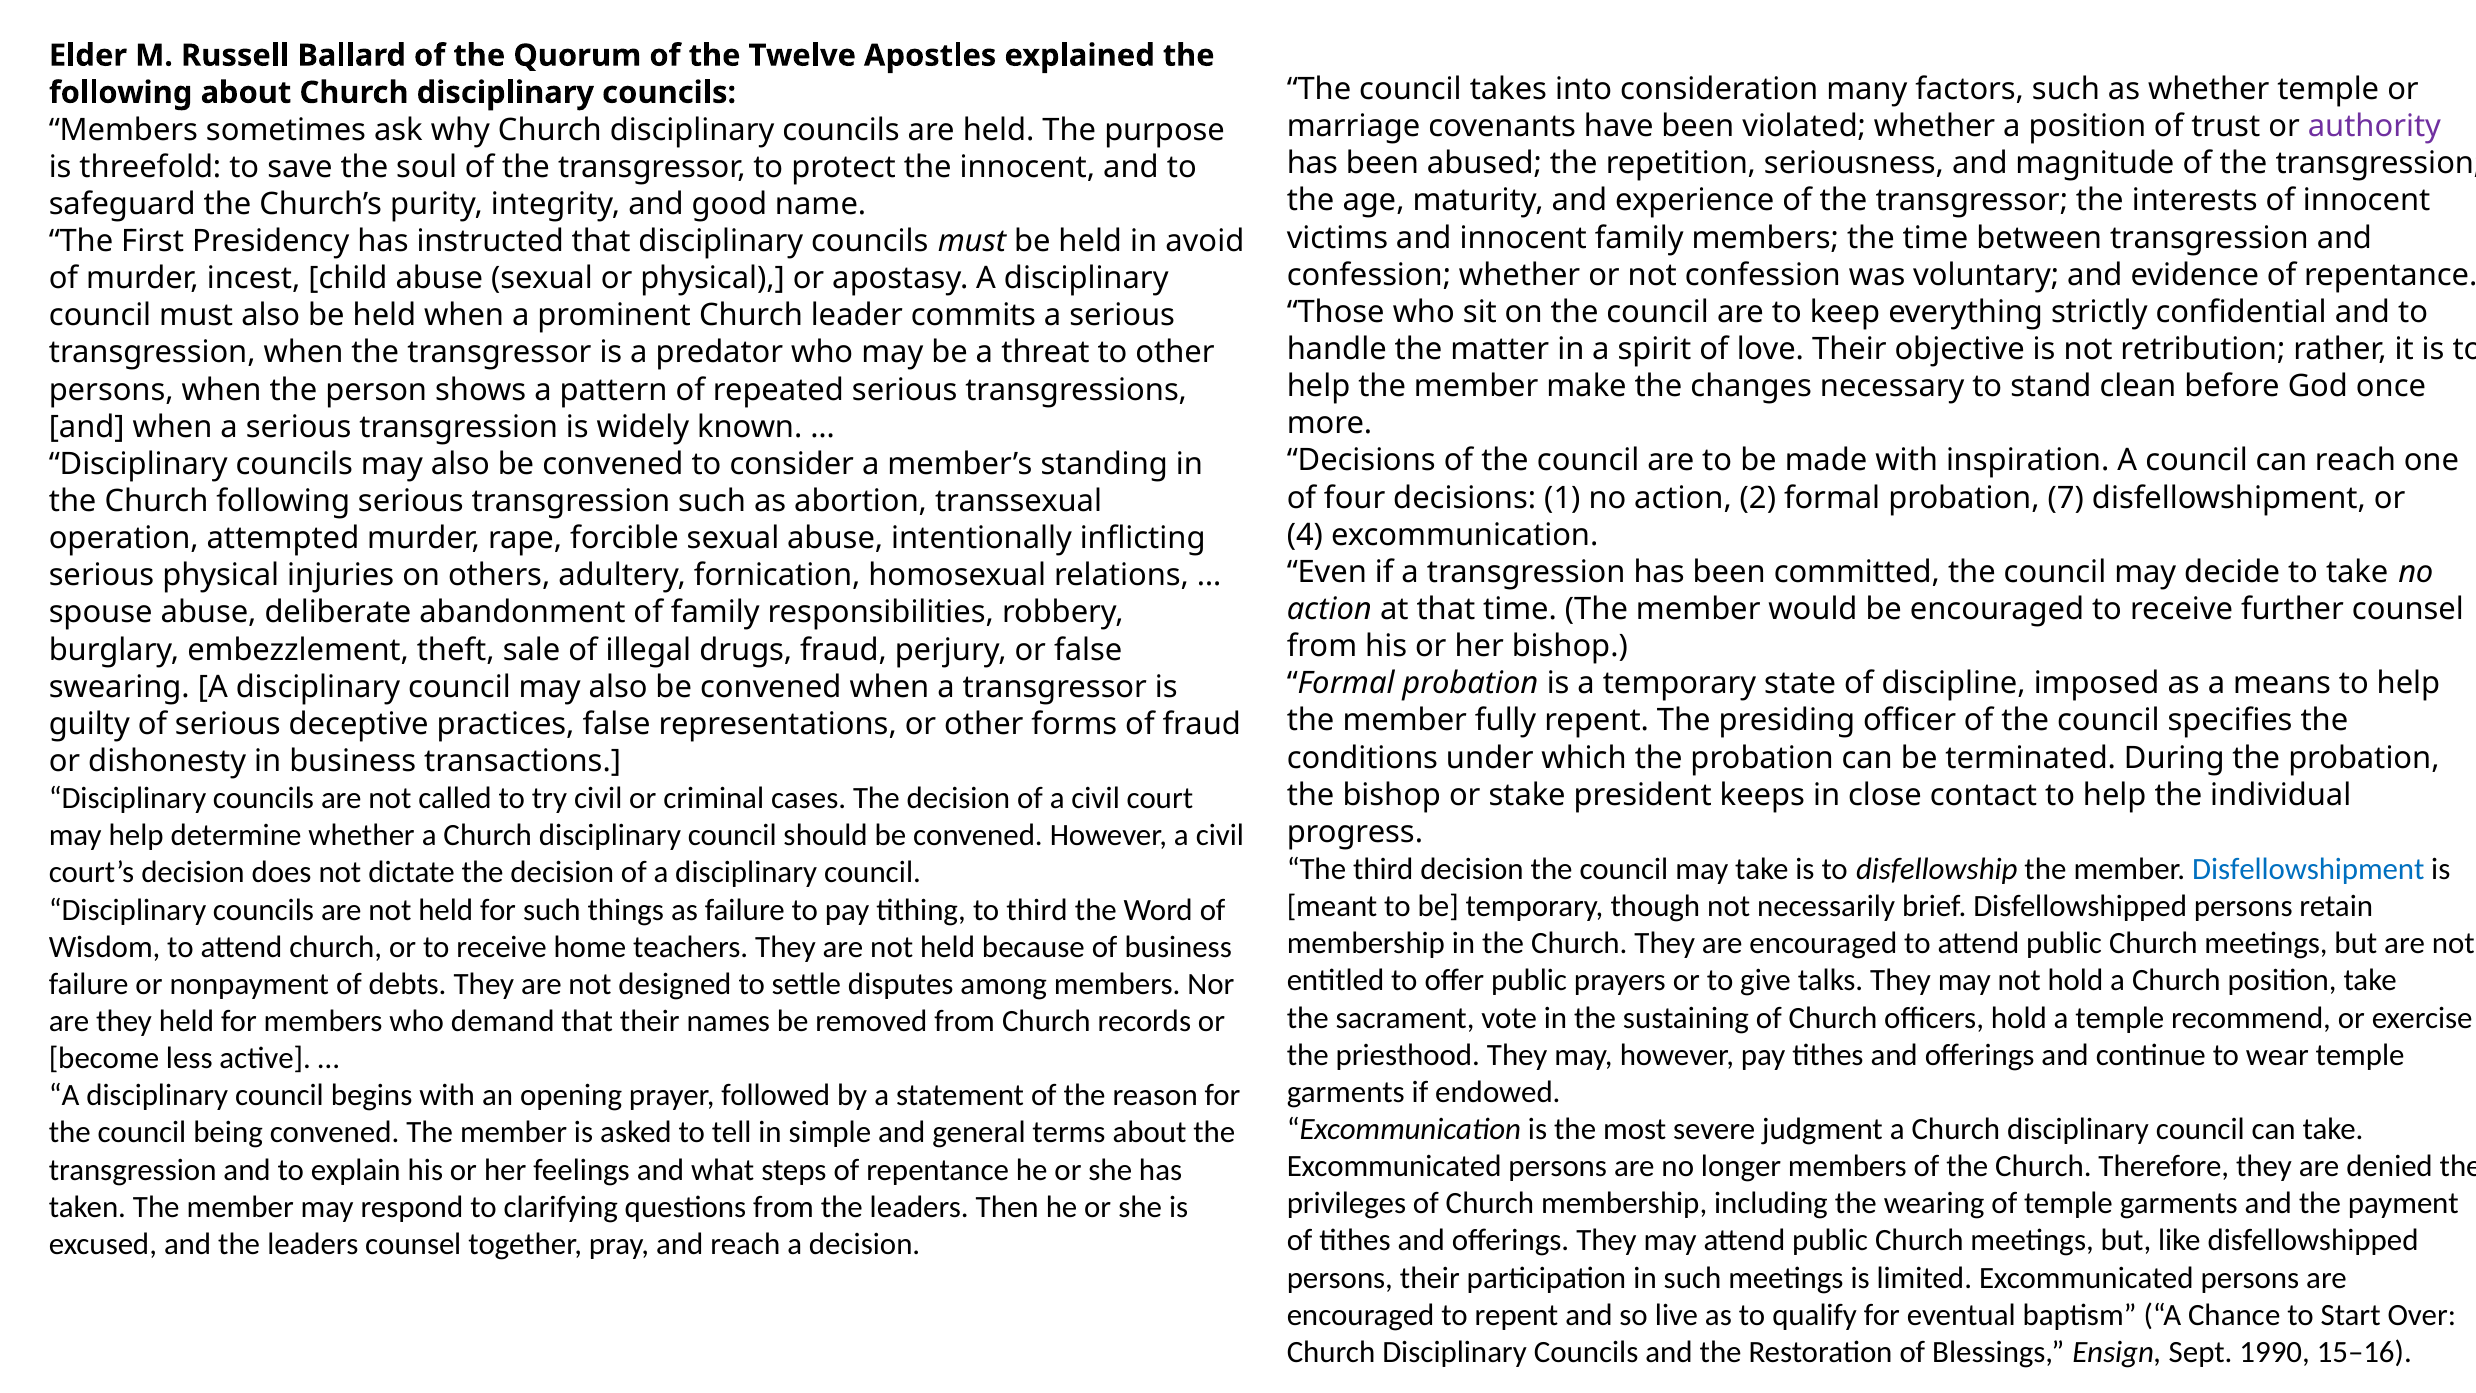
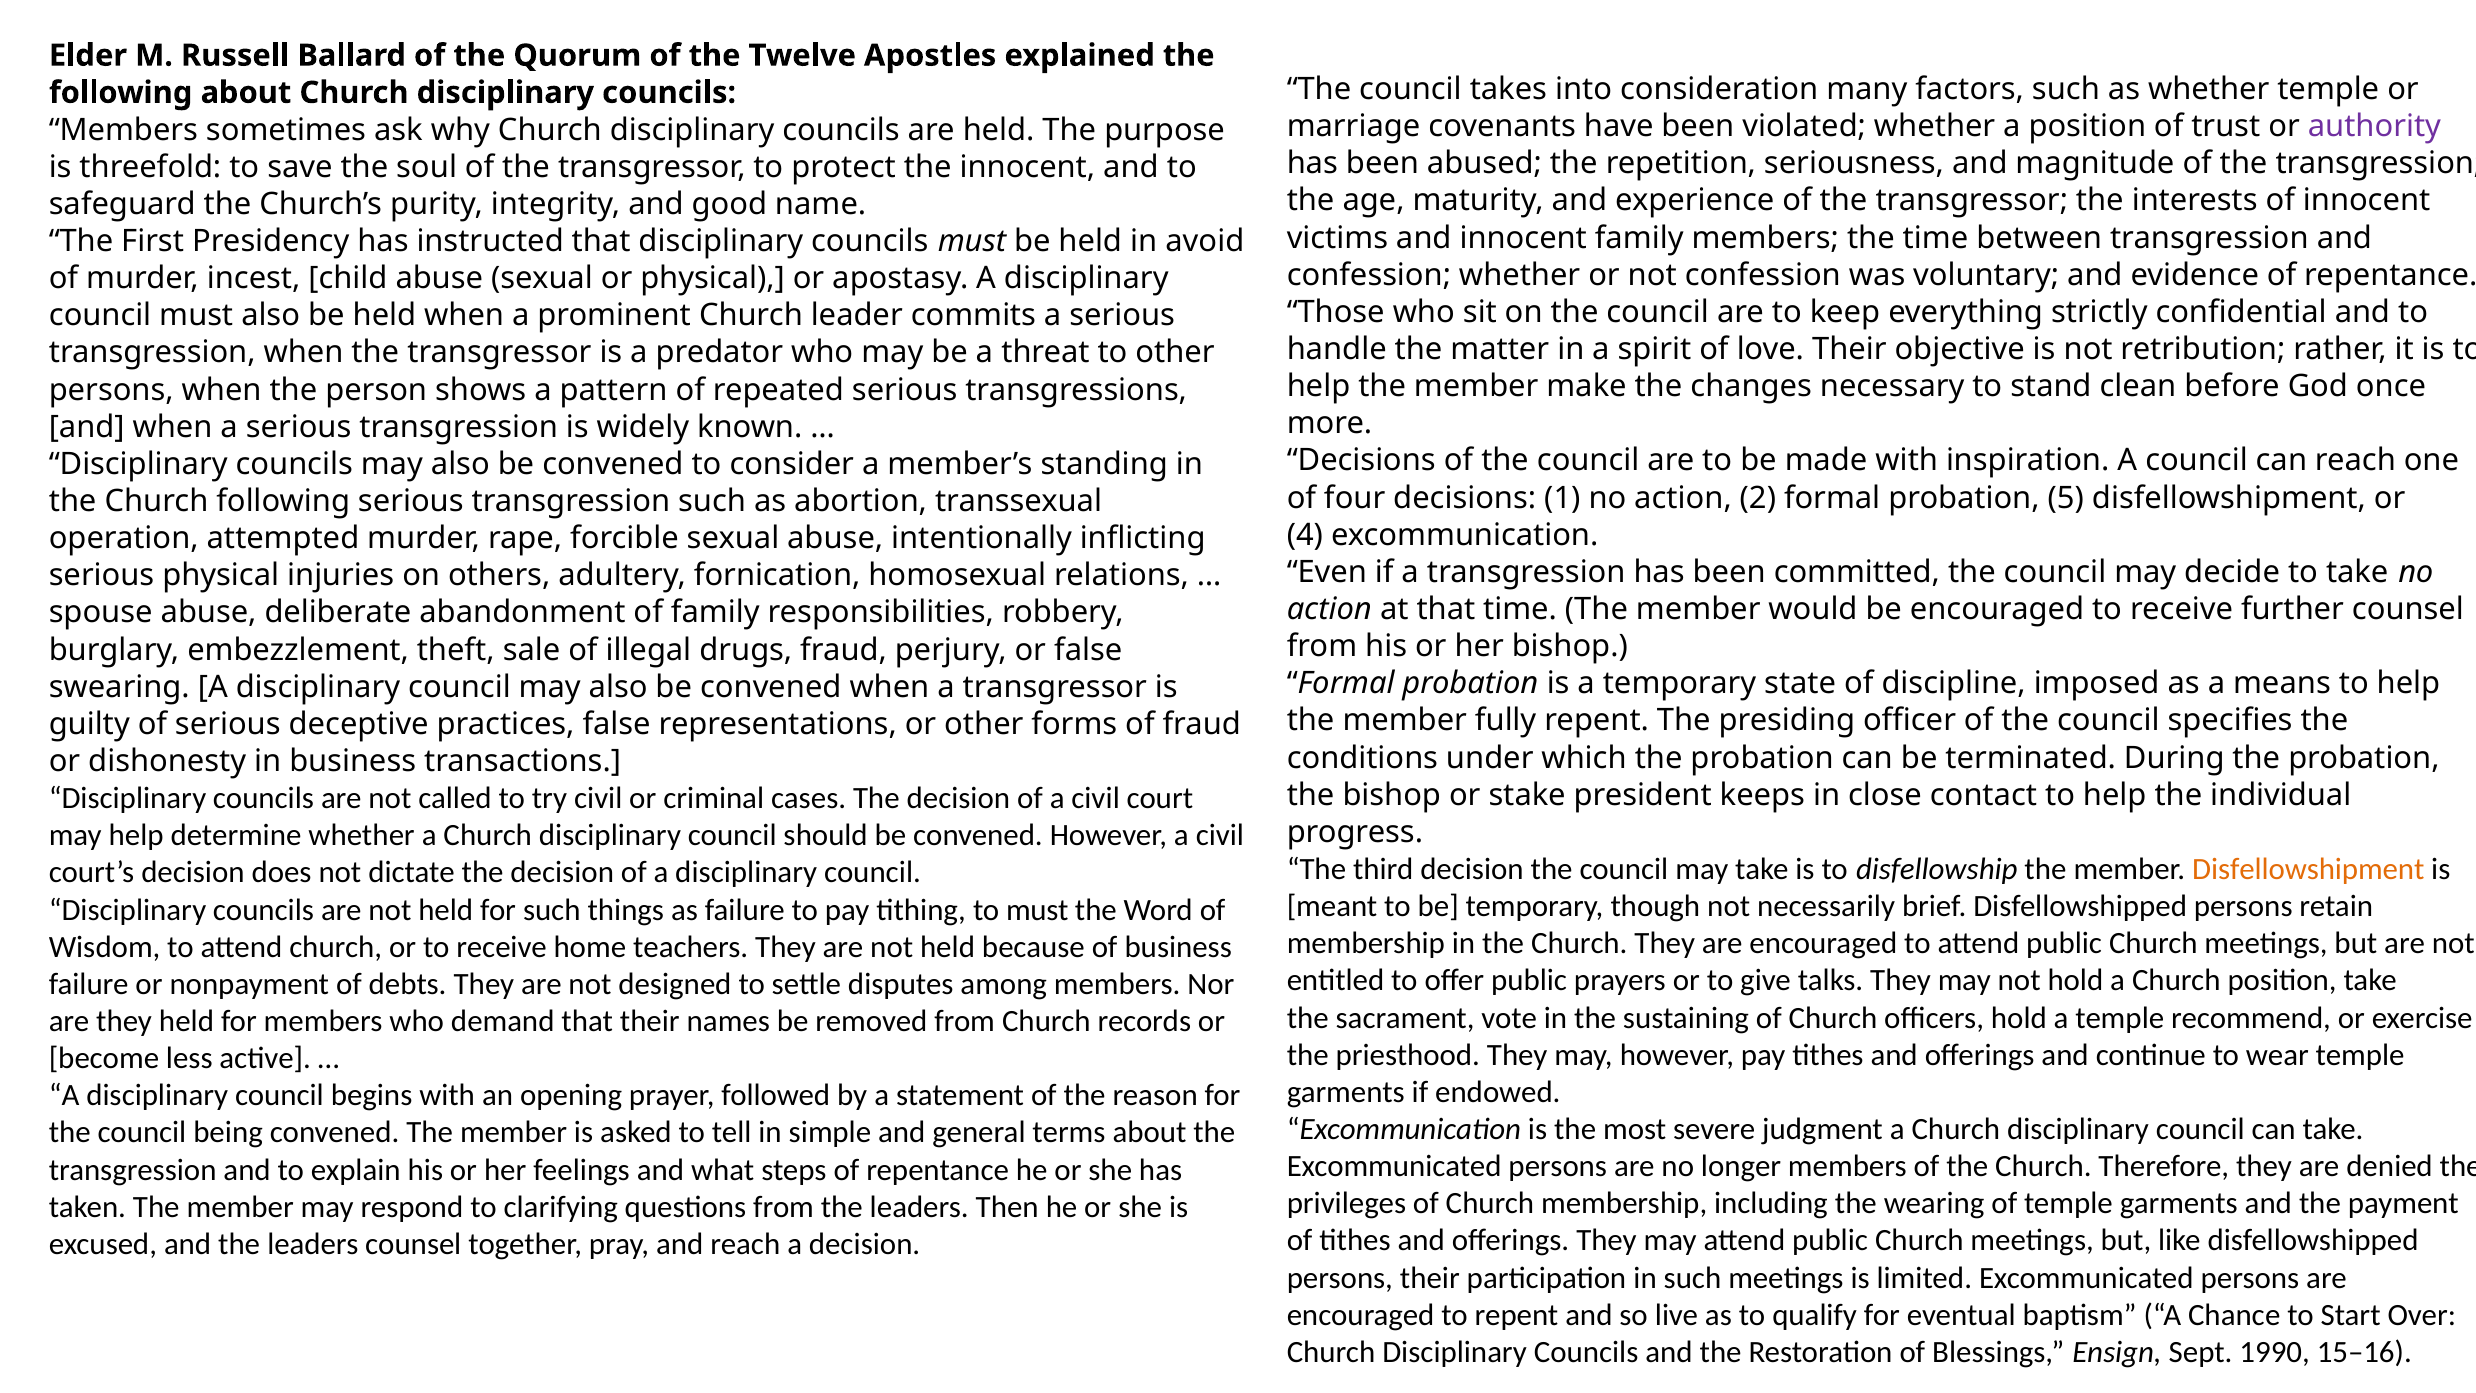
7: 7 -> 5 (2066, 498)
Disfellowshipment colour: blue -> orange (2308, 869)
to third: third -> must (1037, 910)
